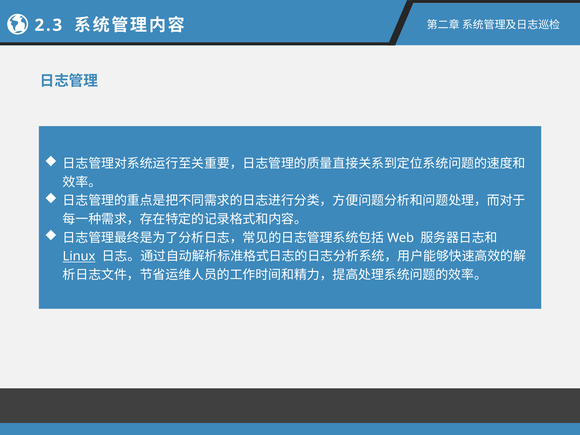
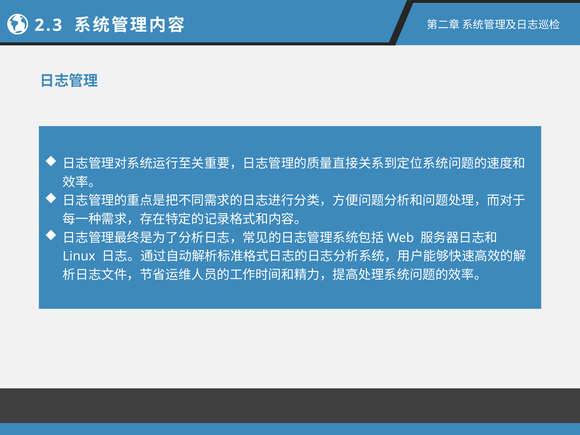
Linux underline: present -> none (79, 256)
